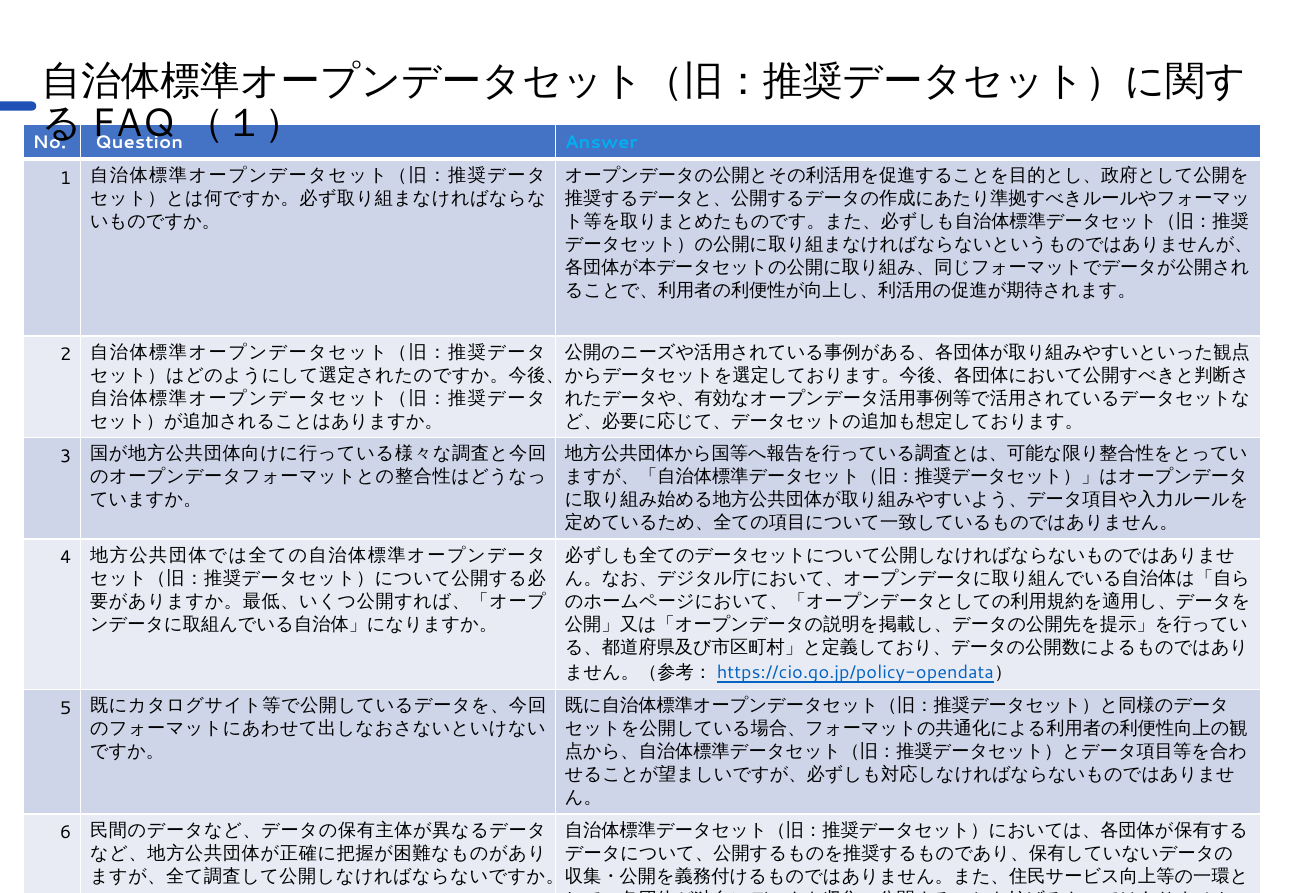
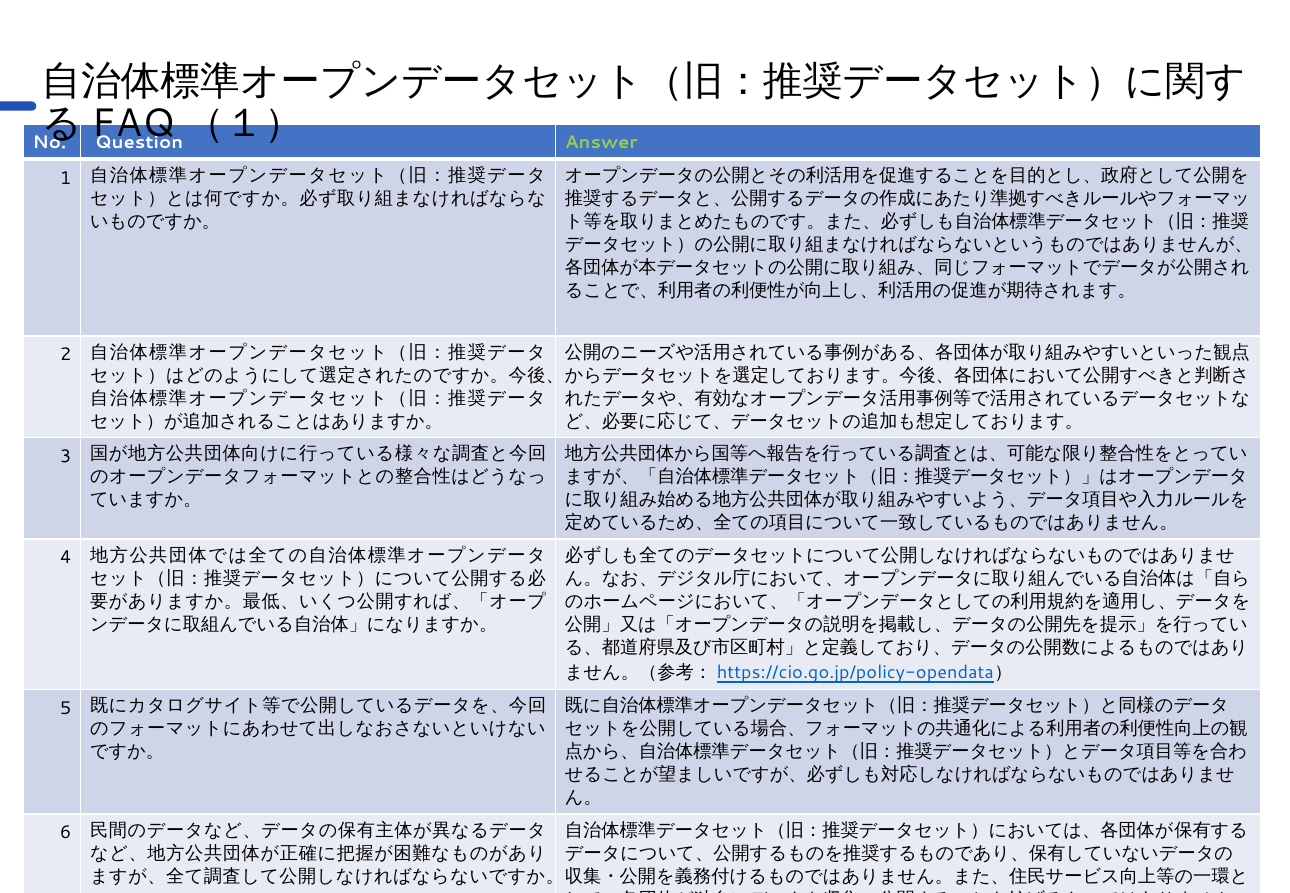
Answer colour: light blue -> light green (601, 143)
